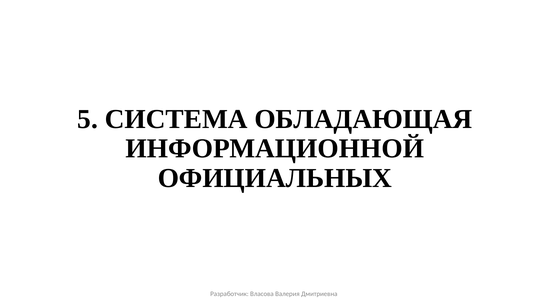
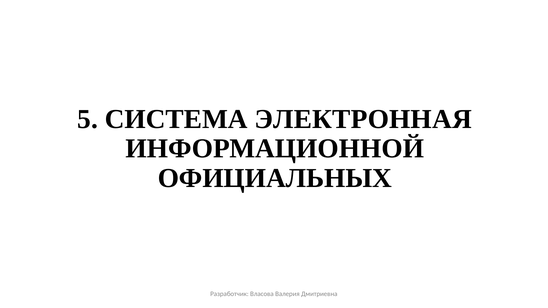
ОБЛАДАЮЩАЯ: ОБЛАДАЮЩАЯ -> ЭЛЕКТРОННАЯ (363, 119)
